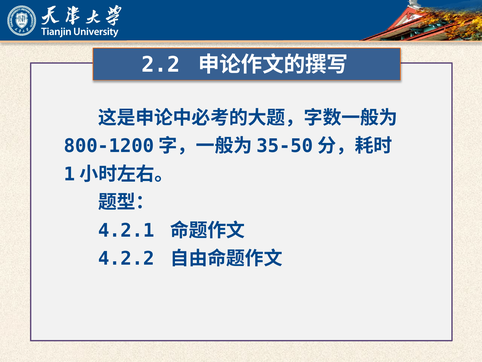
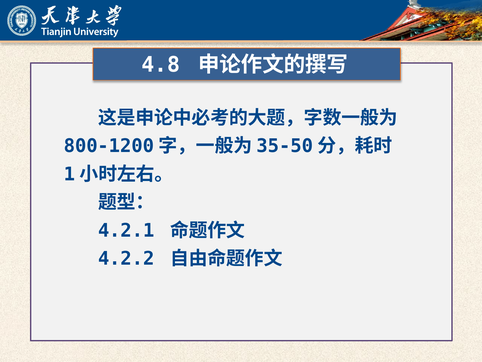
2.2: 2.2 -> 4.8 (161, 65)
